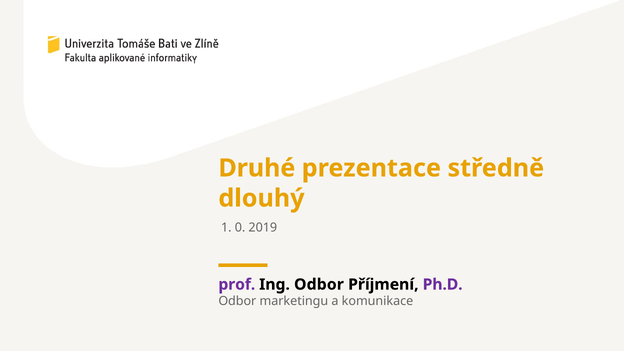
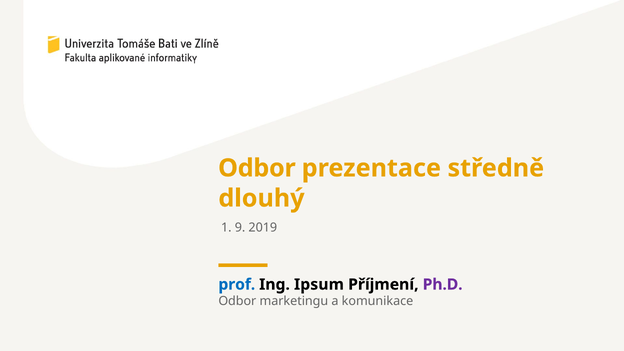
Druhé: Druhé -> Odbor (257, 168)
0: 0 -> 9 (240, 228)
prof colour: purple -> blue (237, 285)
Ing Odbor: Odbor -> Ipsum (319, 285)
